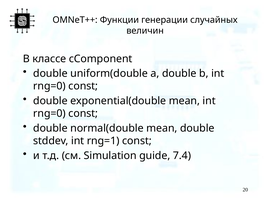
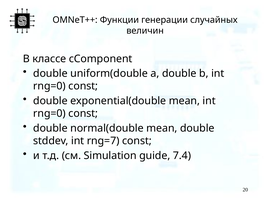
rng=1: rng=1 -> rng=7 (103, 141)
